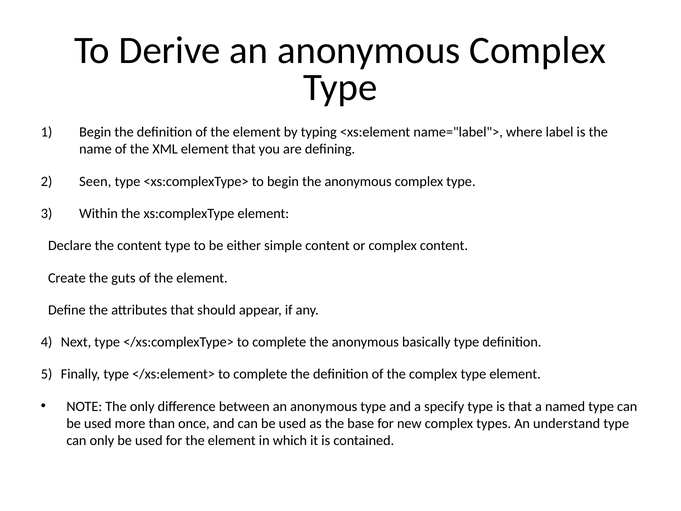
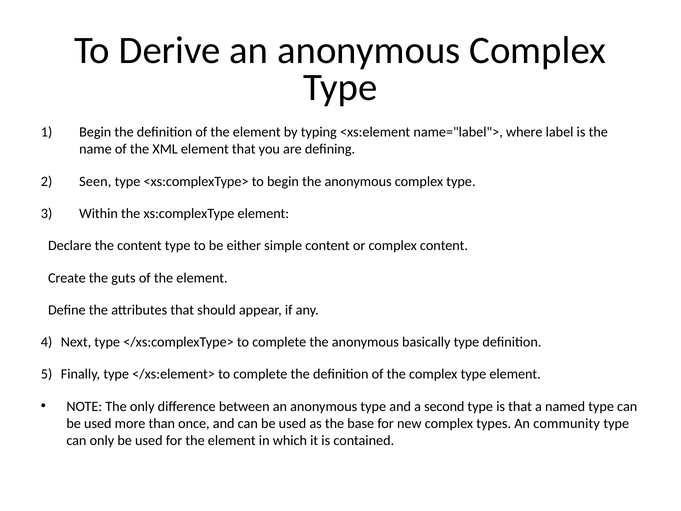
specify: specify -> second (444, 406)
understand: understand -> community (567, 423)
